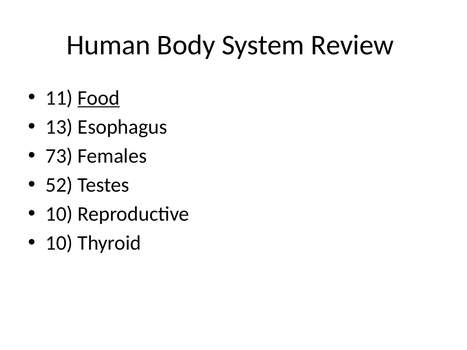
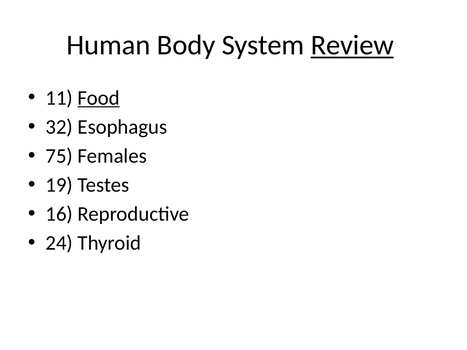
Review underline: none -> present (352, 45)
13: 13 -> 32 (59, 127)
73: 73 -> 75 (59, 156)
52: 52 -> 19 (59, 185)
10: 10 -> 16 (59, 214)
10: 10 -> 24 (59, 243)
